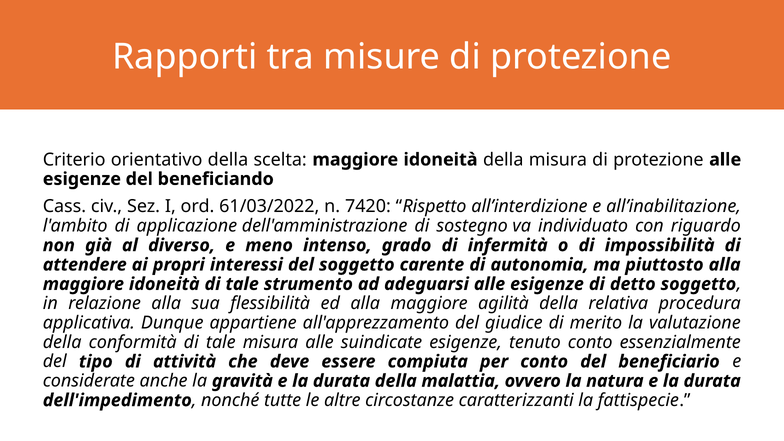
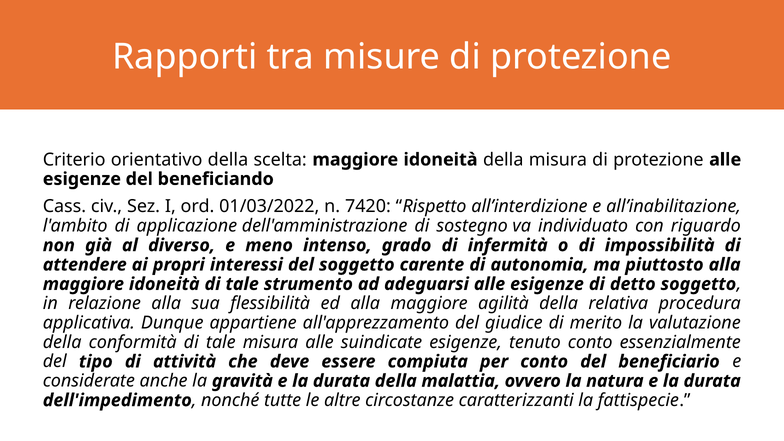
61/03/2022: 61/03/2022 -> 01/03/2022 (269, 207)
